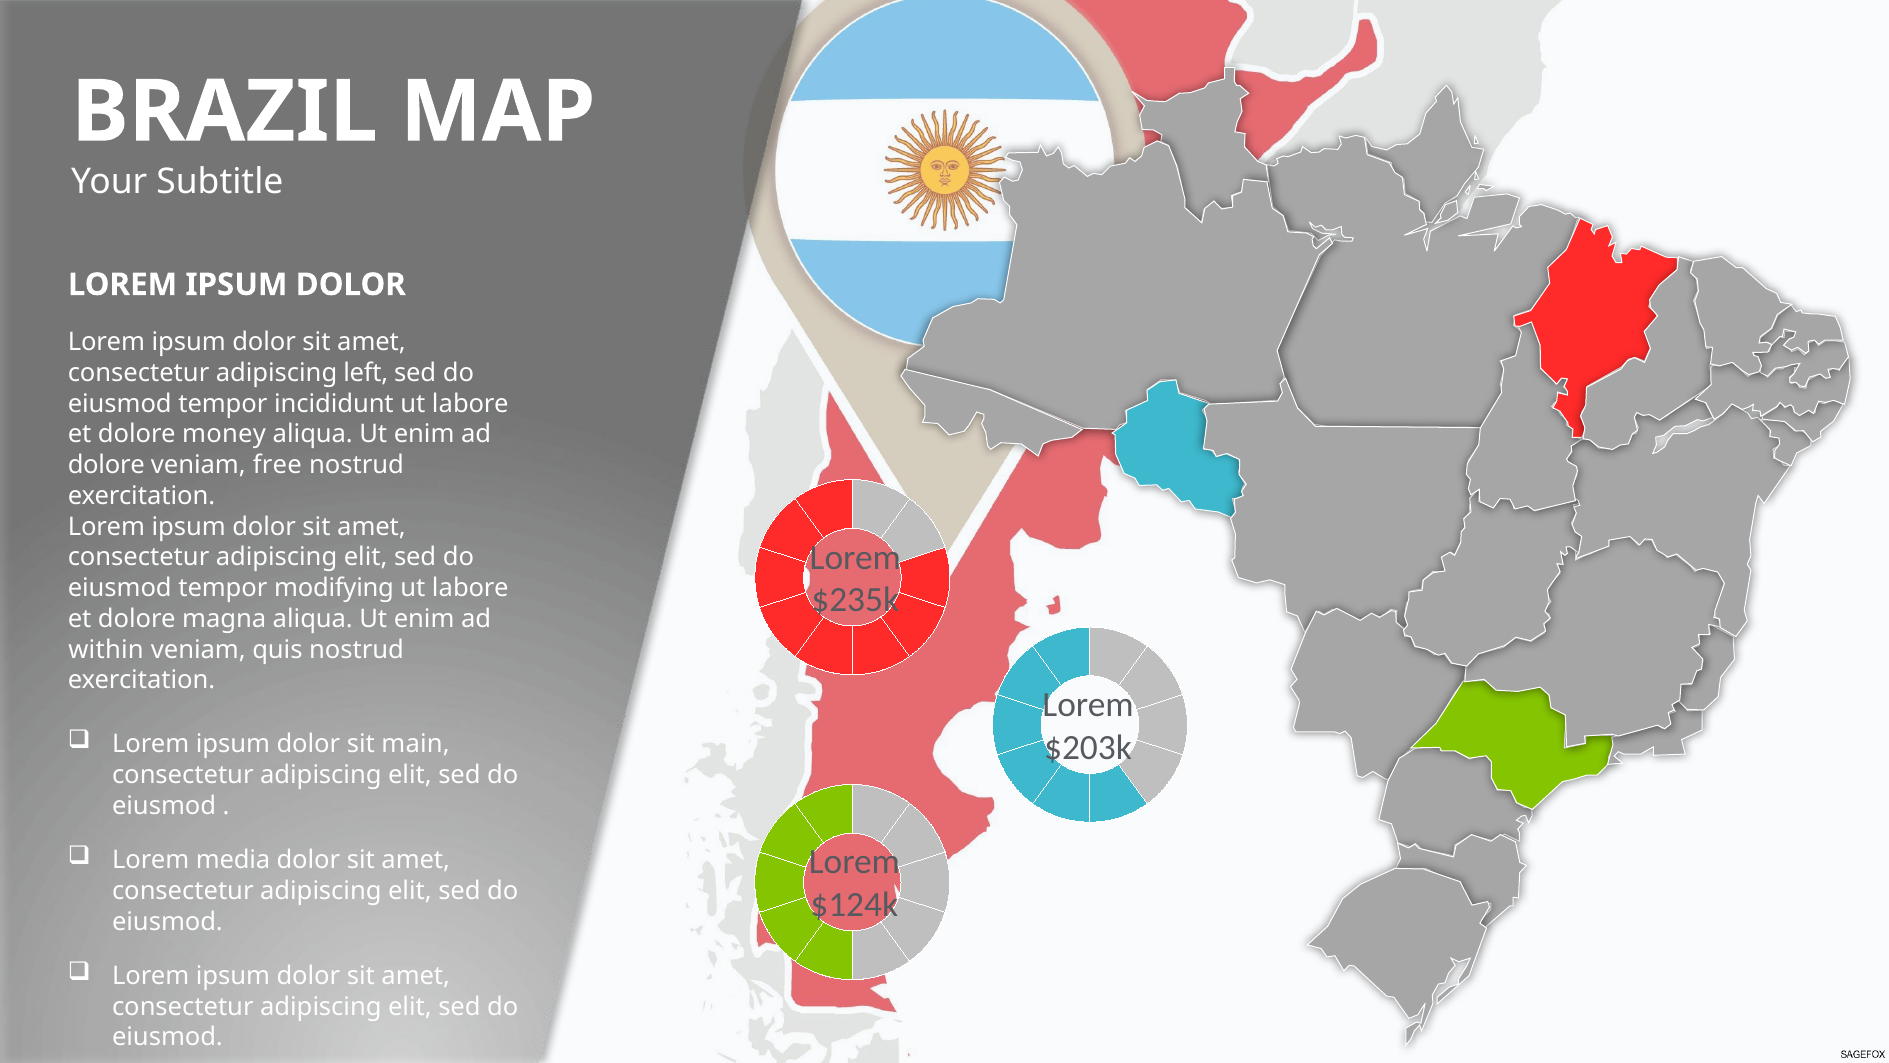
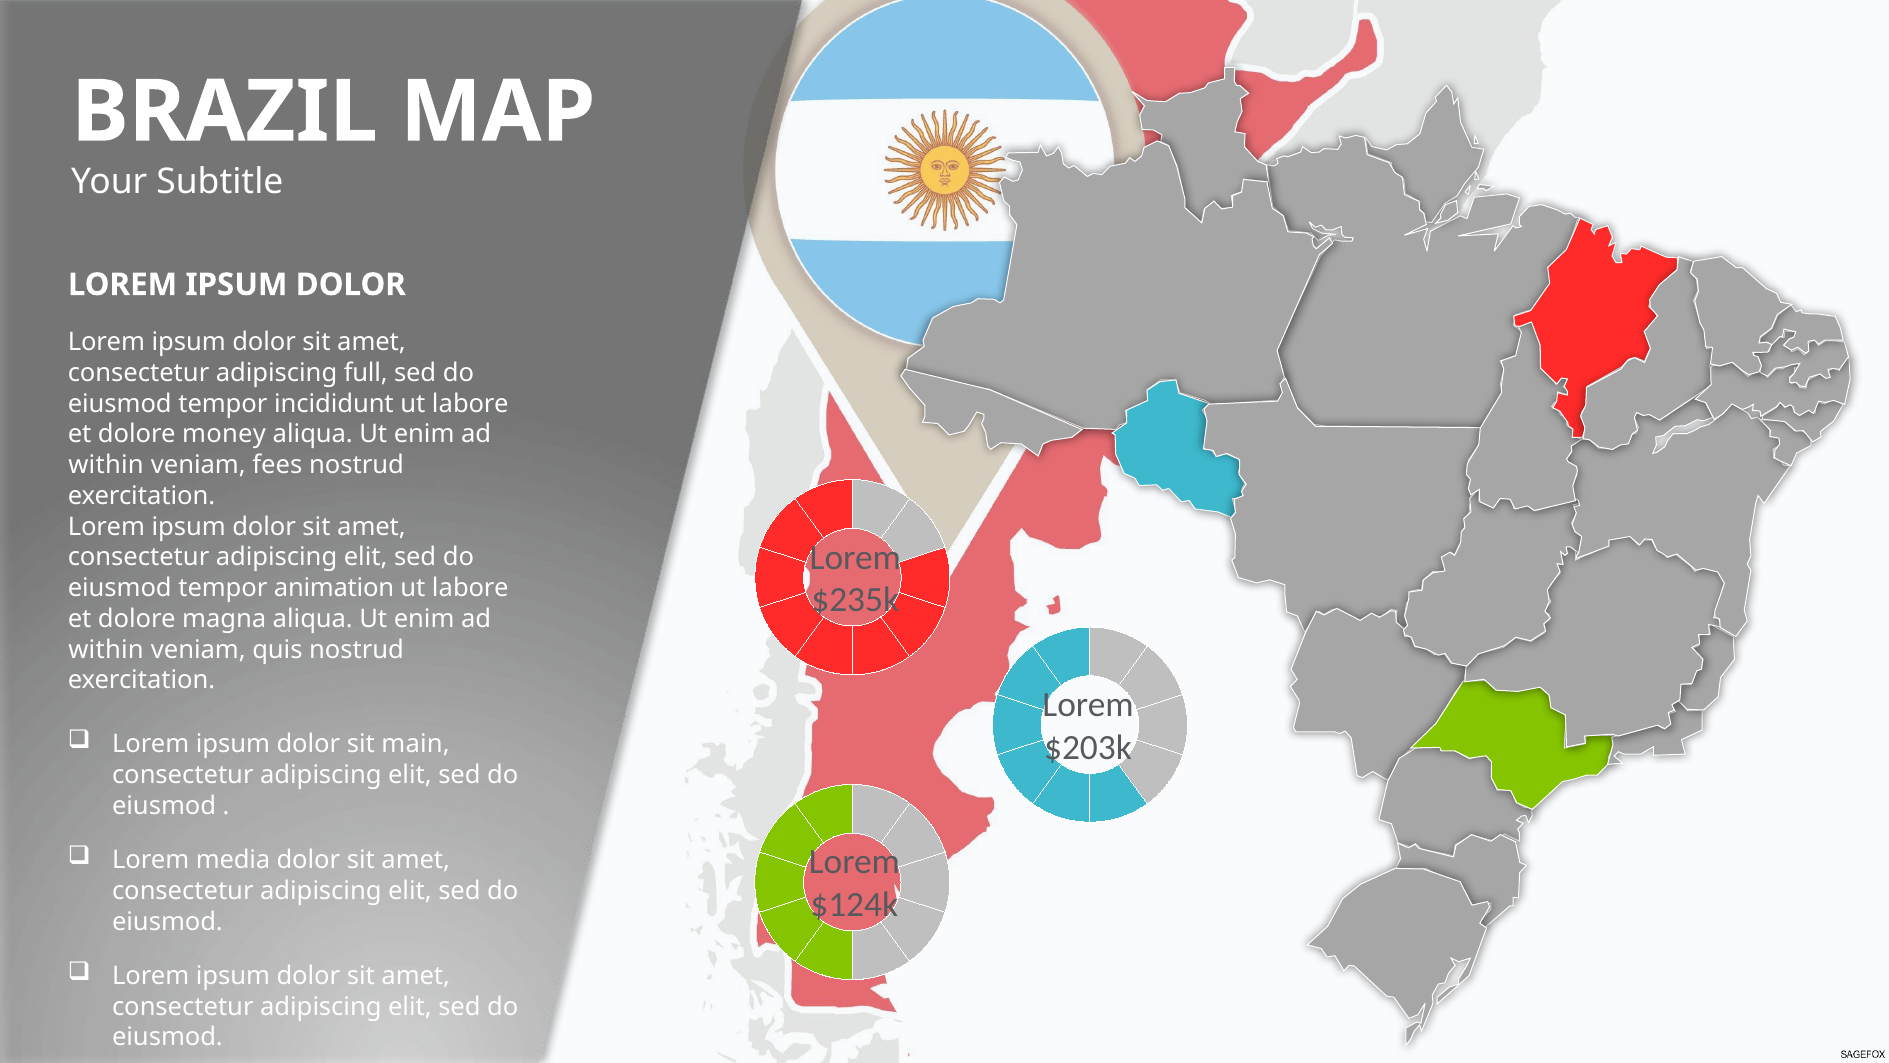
left: left -> full (366, 373)
dolore: dolore -> within (106, 465)
free: free -> fees (277, 465)
modifying: modifying -> animation (334, 588)
